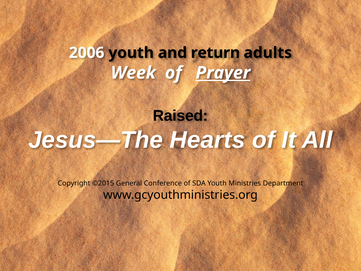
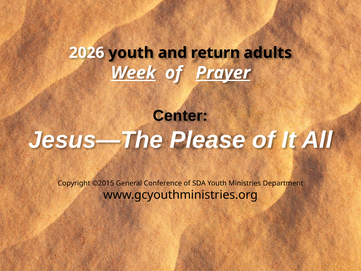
2006: 2006 -> 2026 (87, 53)
Week underline: none -> present (133, 73)
Raised: Raised -> Center (180, 116)
Hearts: Hearts -> Please (208, 140)
